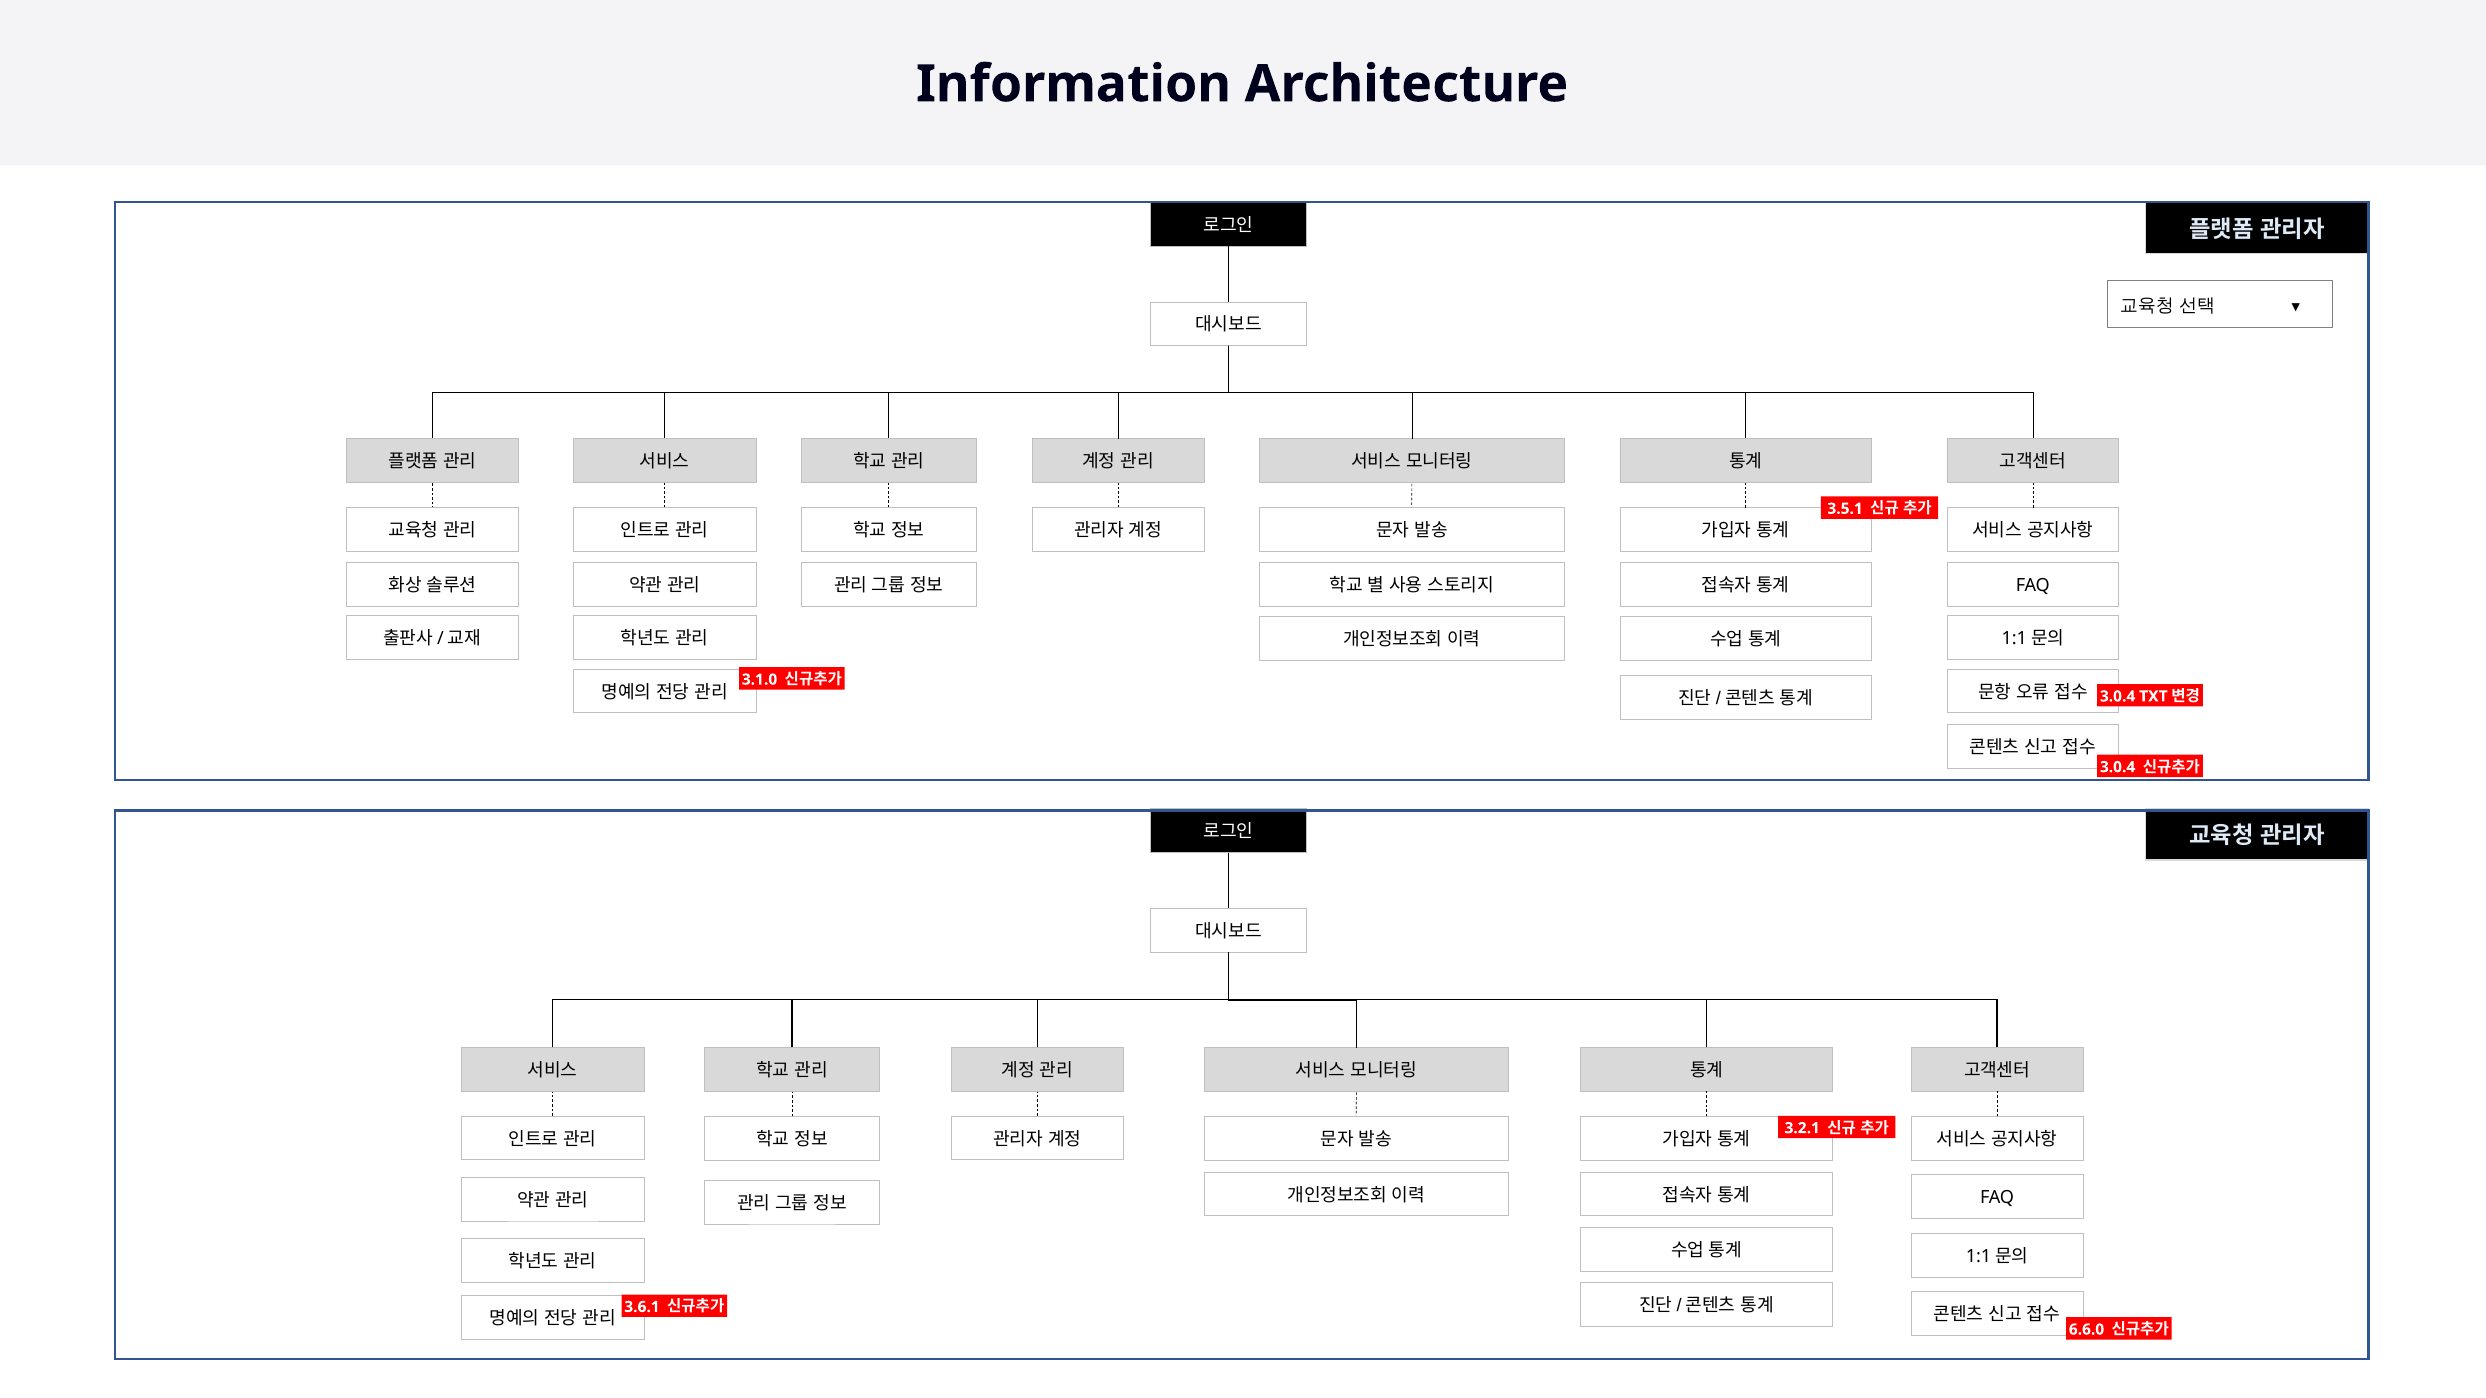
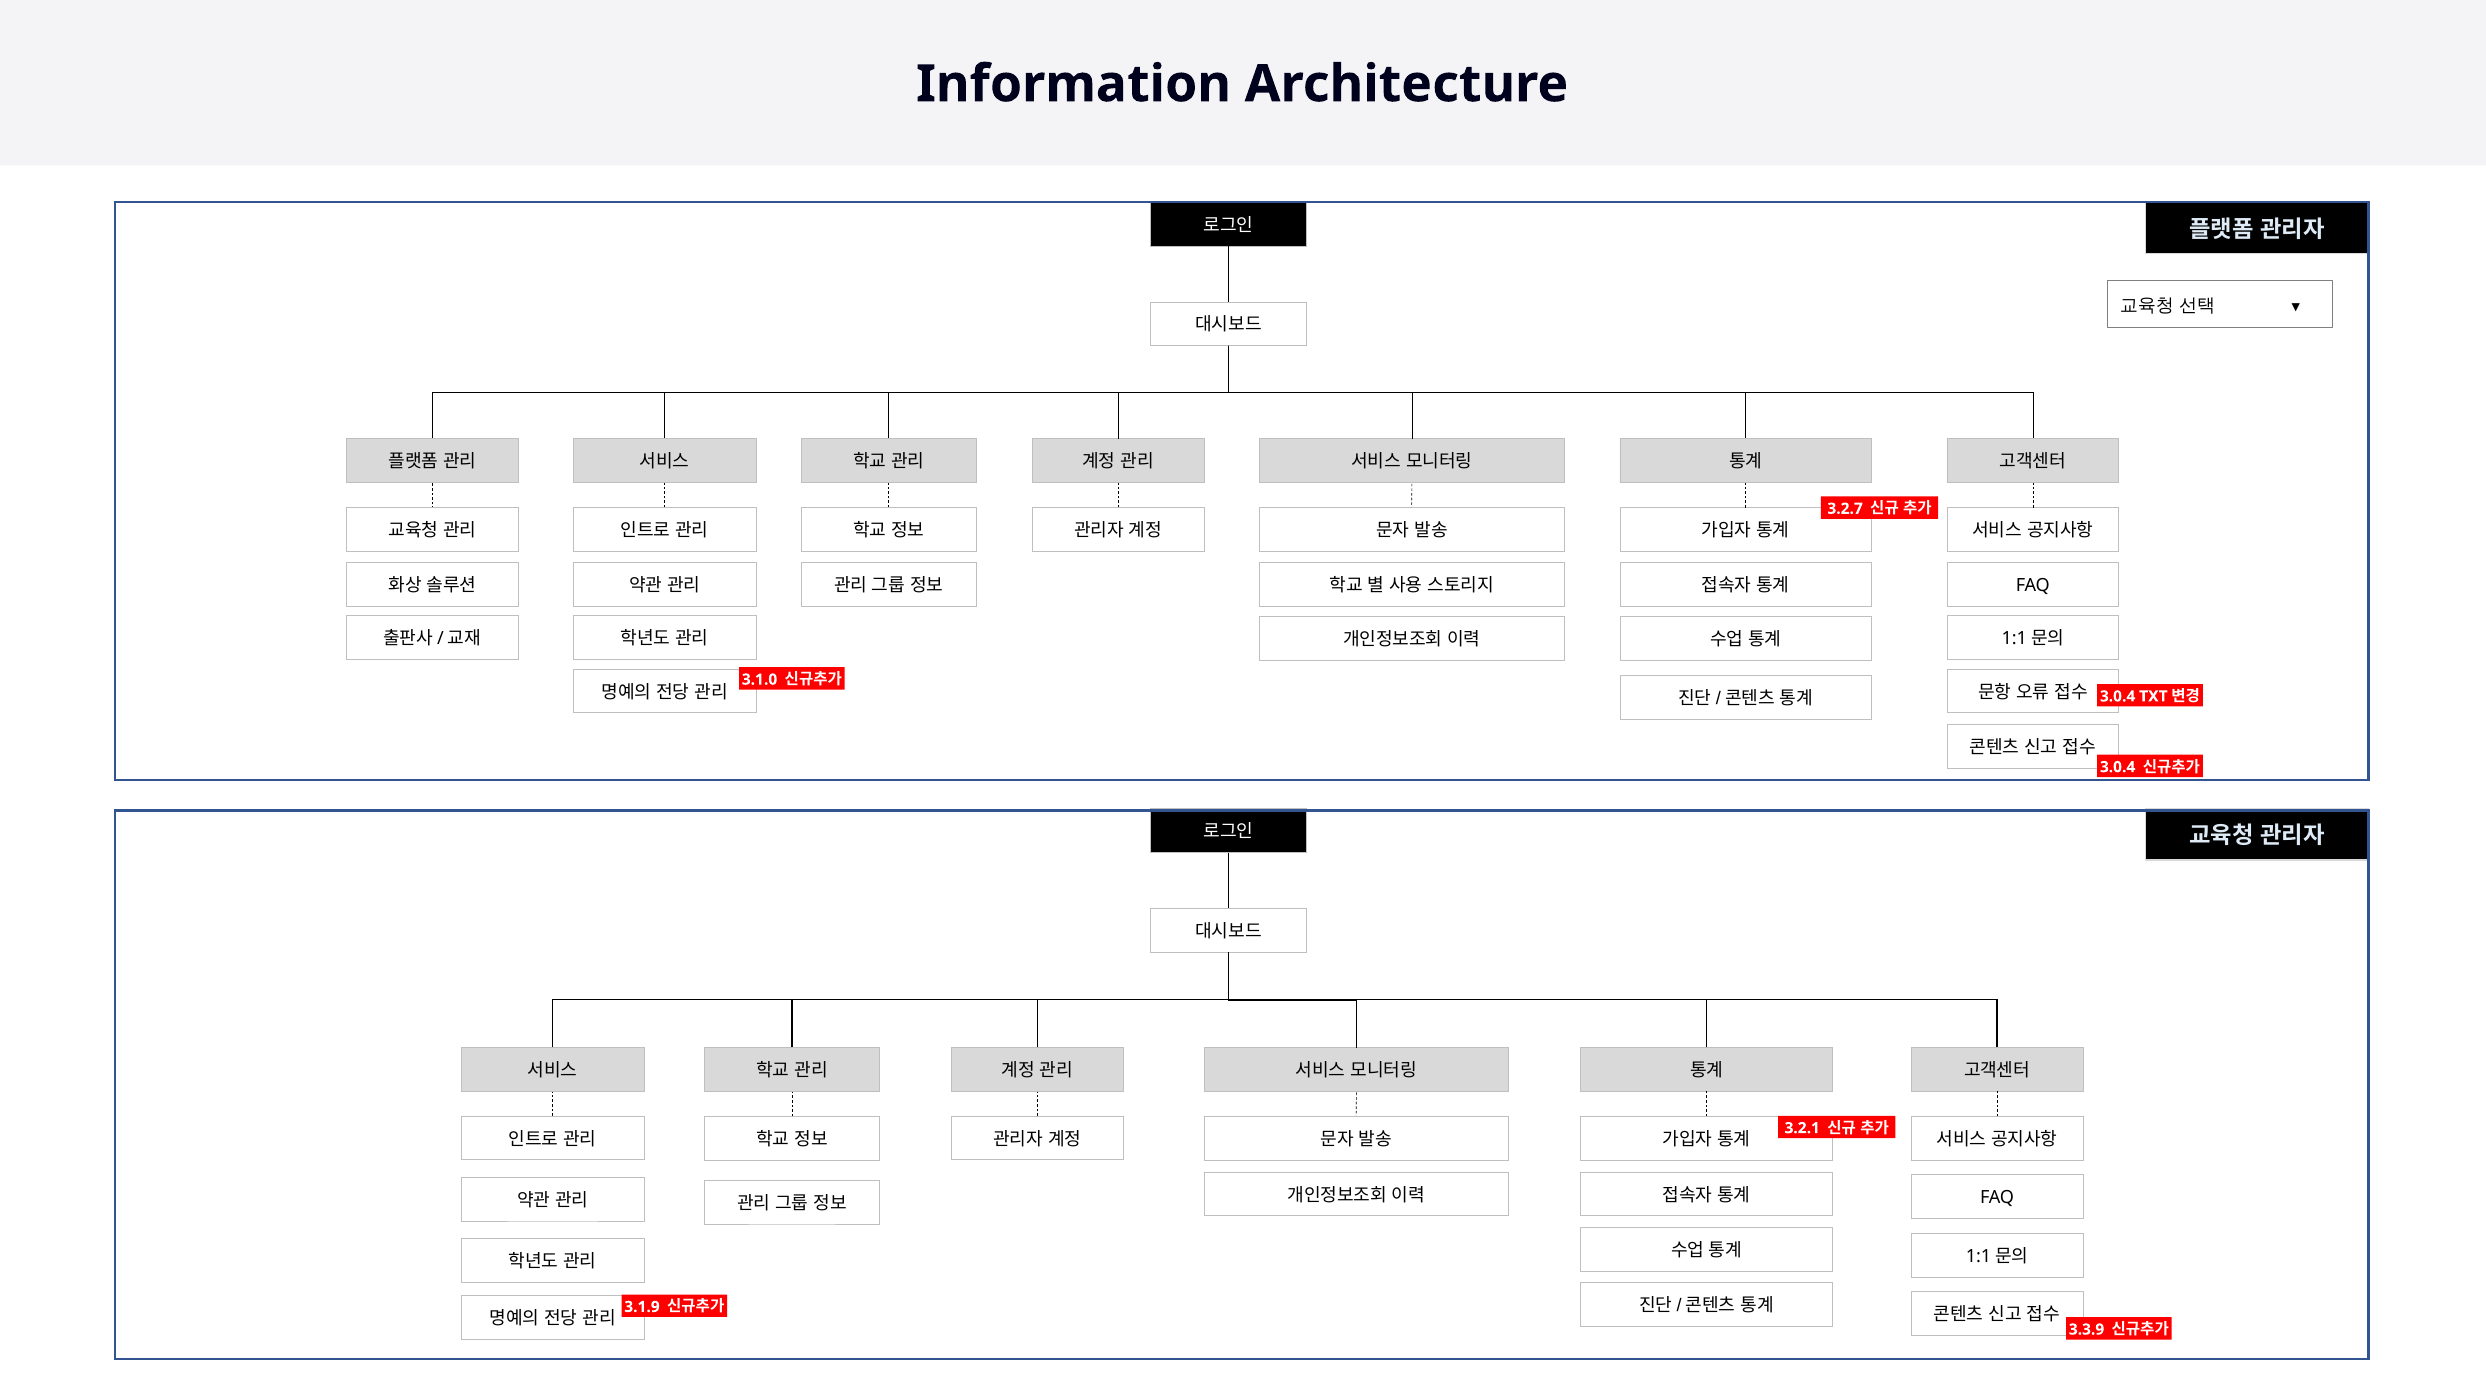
3.5.1: 3.5.1 -> 3.2.7 (1845, 509)
3.6.1: 3.6.1 -> 3.1.9 (642, 1307)
6.6.0: 6.6.0 -> 3.3.9 (2087, 1330)
